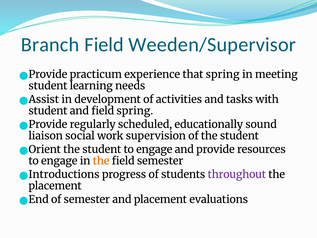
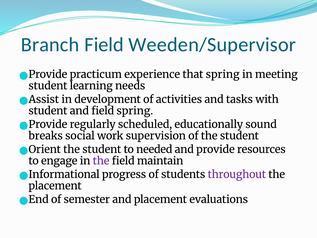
liaison: liaison -> breaks (46, 136)
student to engage: engage -> needed (154, 149)
the colour: orange -> purple (101, 161)
field semester: semester -> maintain (160, 161)
Introductions: Introductions -> Informational (64, 174)
